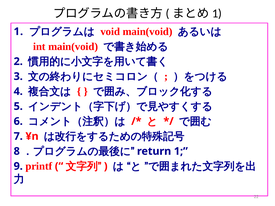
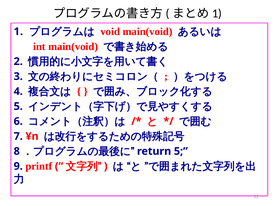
1: 1 -> 5 (181, 151)
